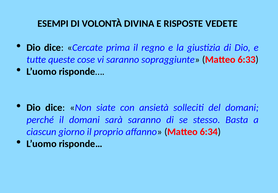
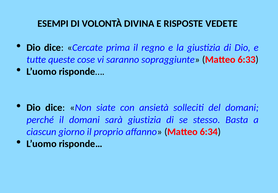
sarà saranno: saranno -> giustizia (144, 119)
